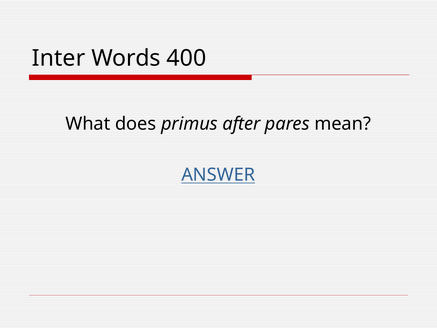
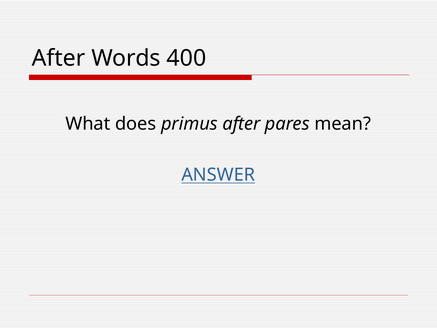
Inter: Inter -> After (59, 58)
